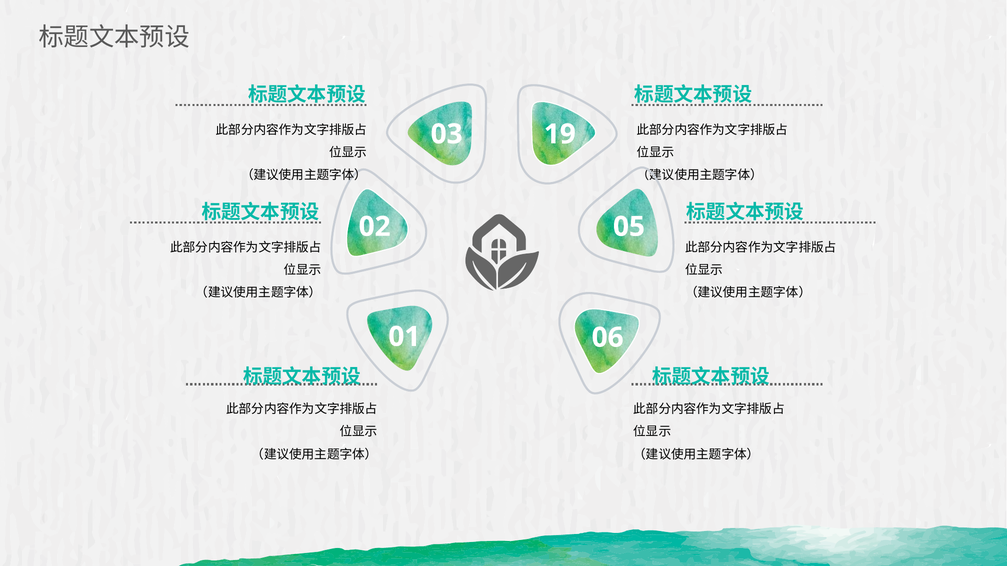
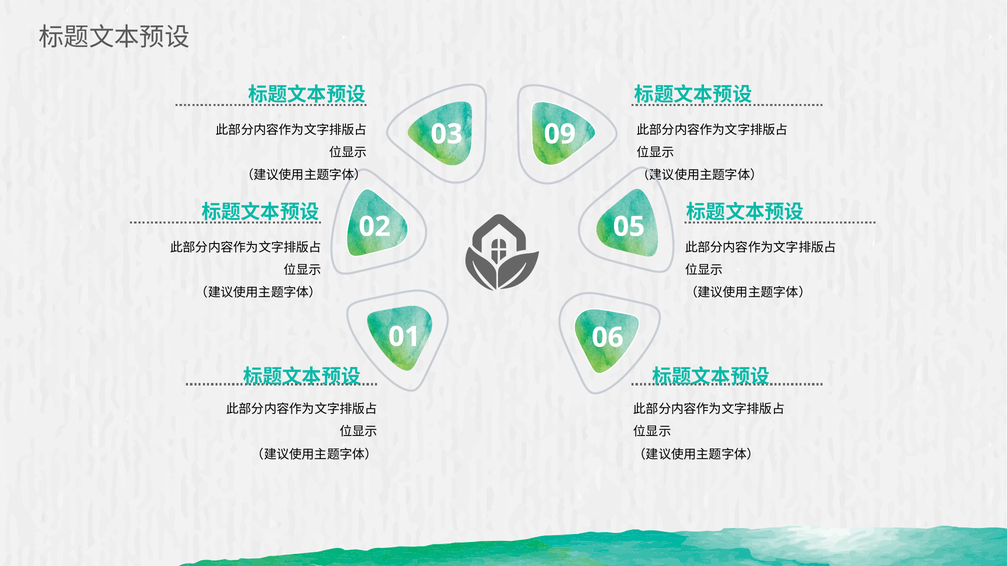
19: 19 -> 09 (560, 134)
